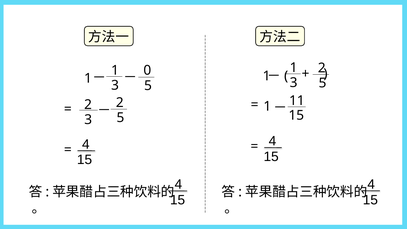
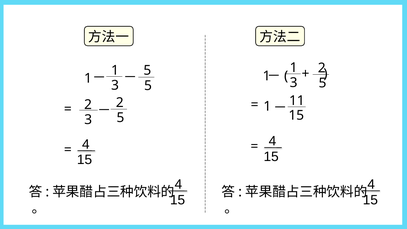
0: 0 -> 5 (147, 70)
